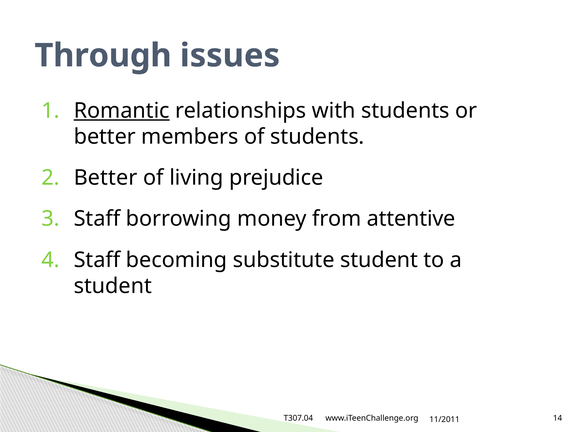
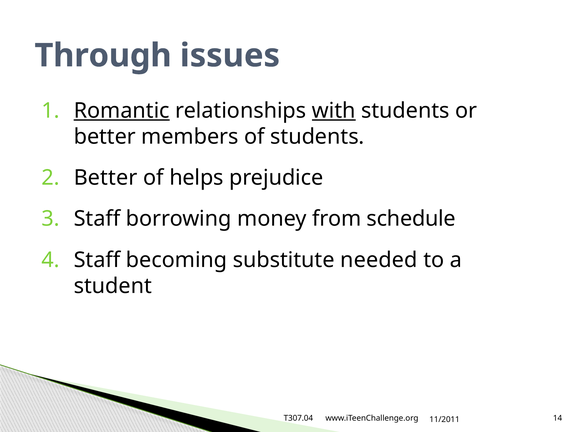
with underline: none -> present (334, 111)
living: living -> helps (196, 178)
attentive: attentive -> schedule (411, 219)
substitute student: student -> needed (379, 260)
